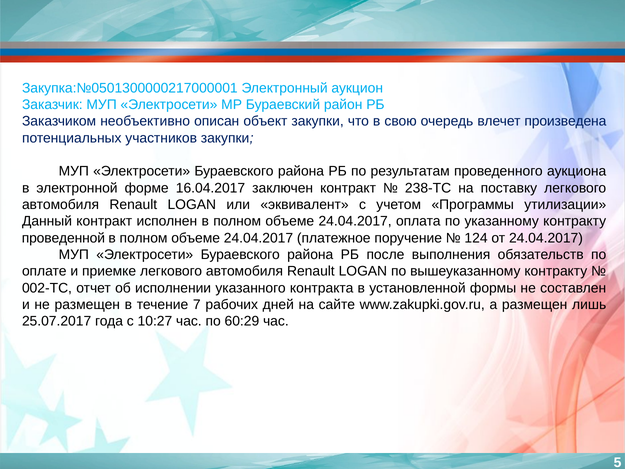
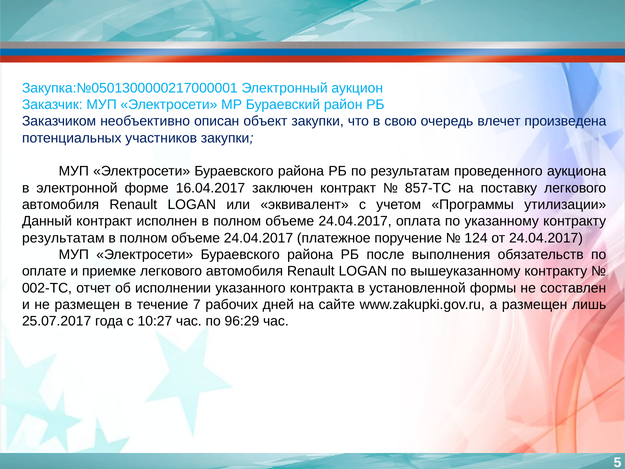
238-ТС: 238-ТС -> 857-ТС (428, 188)
проведенной: проведенной -> результатам (63, 238)
60:29: 60:29 -> 96:29 (242, 321)
